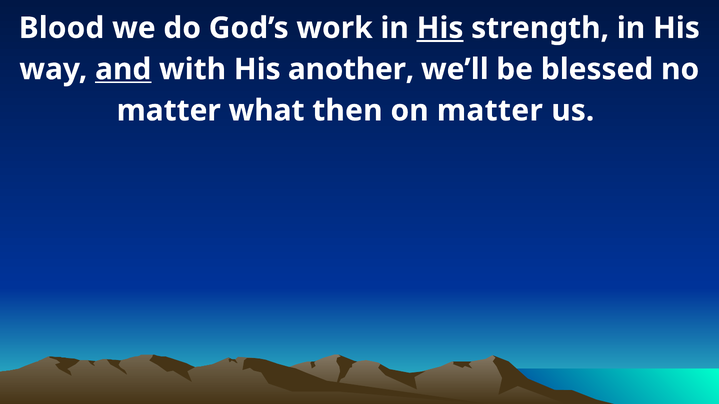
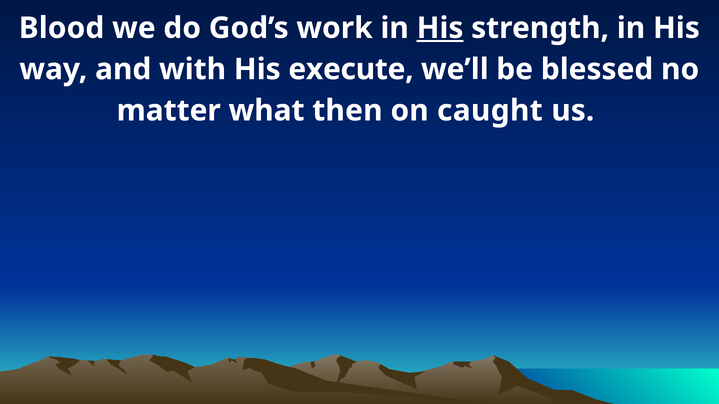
and underline: present -> none (123, 69)
another: another -> execute (351, 69)
on matter: matter -> caught (490, 111)
